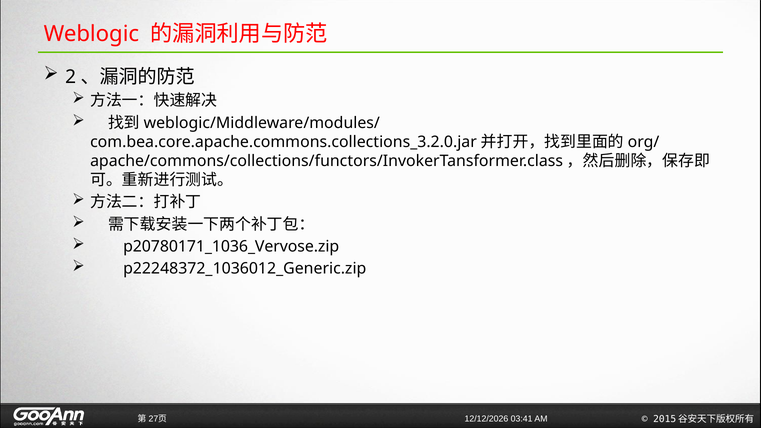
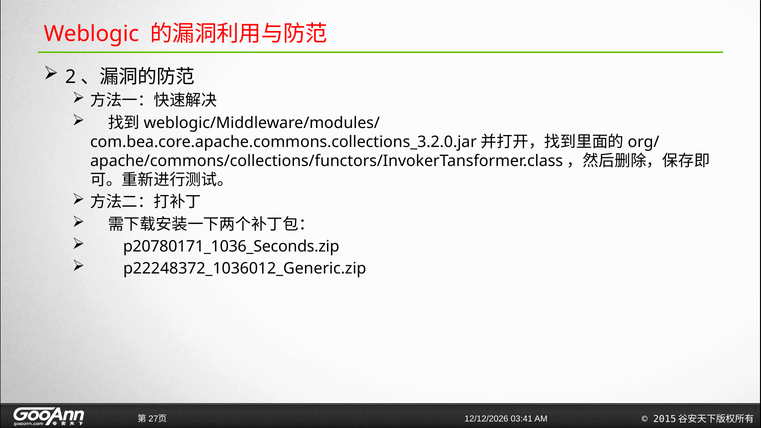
p20780171_1036_Vervose.zip: p20780171_1036_Vervose.zip -> p20780171_1036_Seconds.zip (231, 247)
